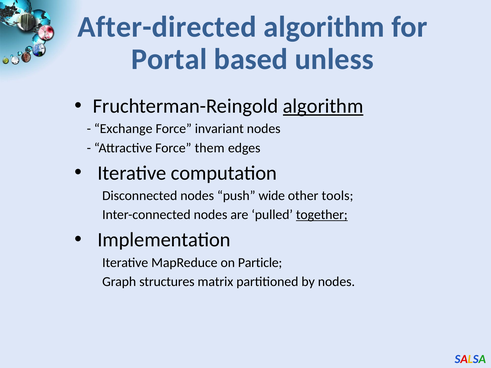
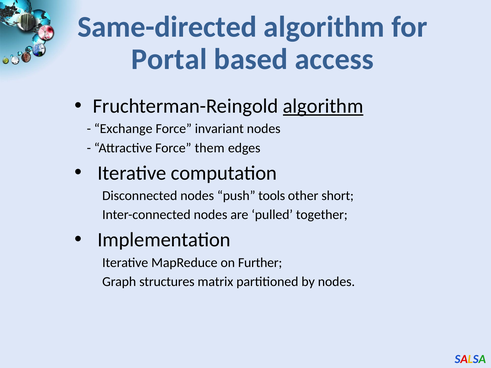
After-directed: After-directed -> Same-directed (167, 27)
unless: unless -> access (334, 59)
wide: wide -> tools (272, 196)
tools: tools -> short (338, 196)
together underline: present -> none (322, 215)
Particle: Particle -> Further (260, 263)
